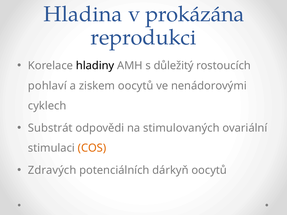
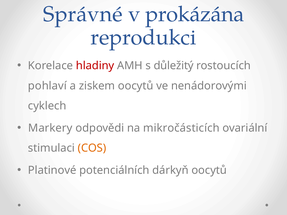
Hladina: Hladina -> Správné (83, 14)
hladiny colour: black -> red (95, 66)
Substrát: Substrát -> Markery (50, 128)
stimulovaných: stimulovaných -> mikročásticích (181, 128)
Zdravých: Zdravých -> Platinové (52, 170)
